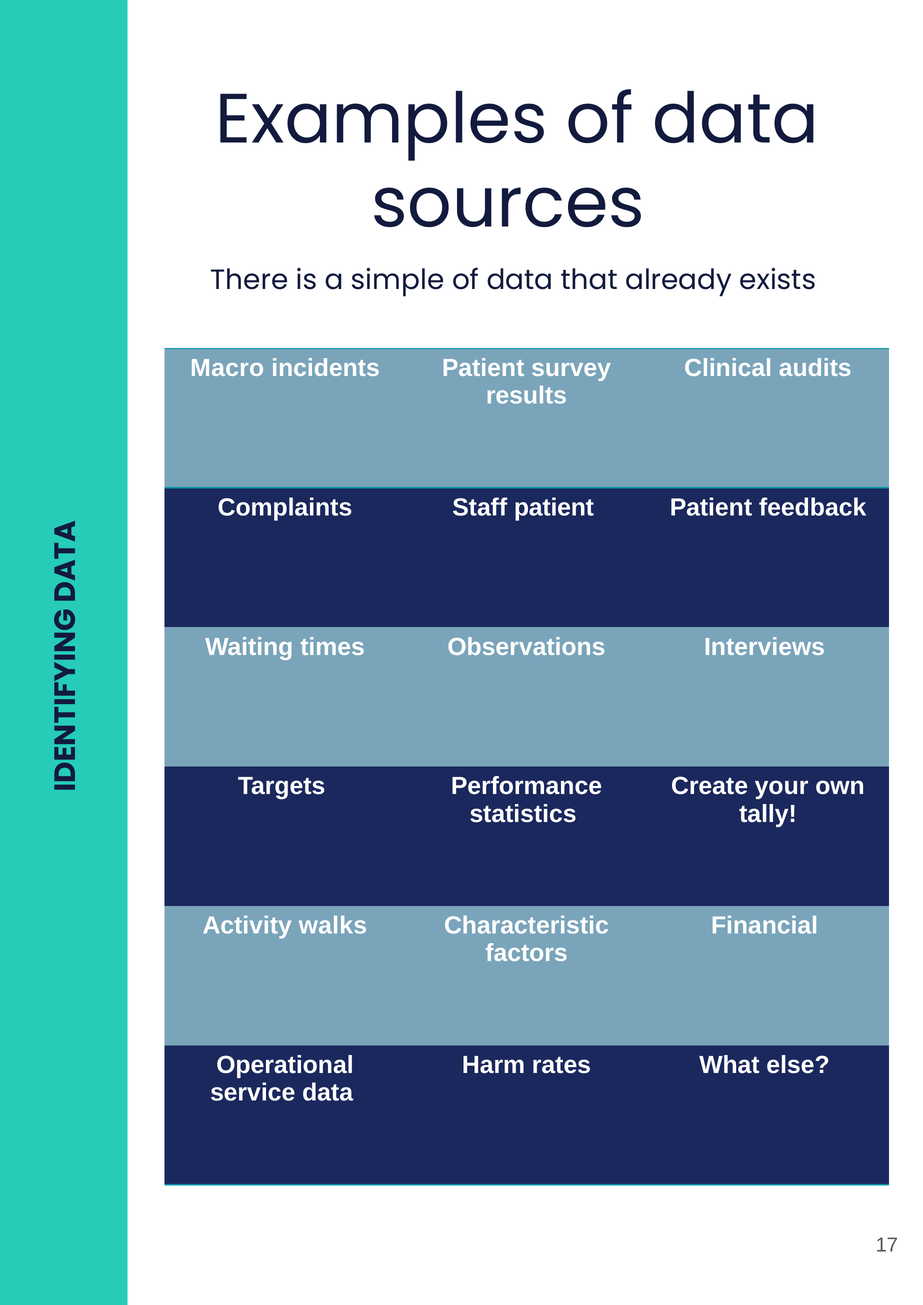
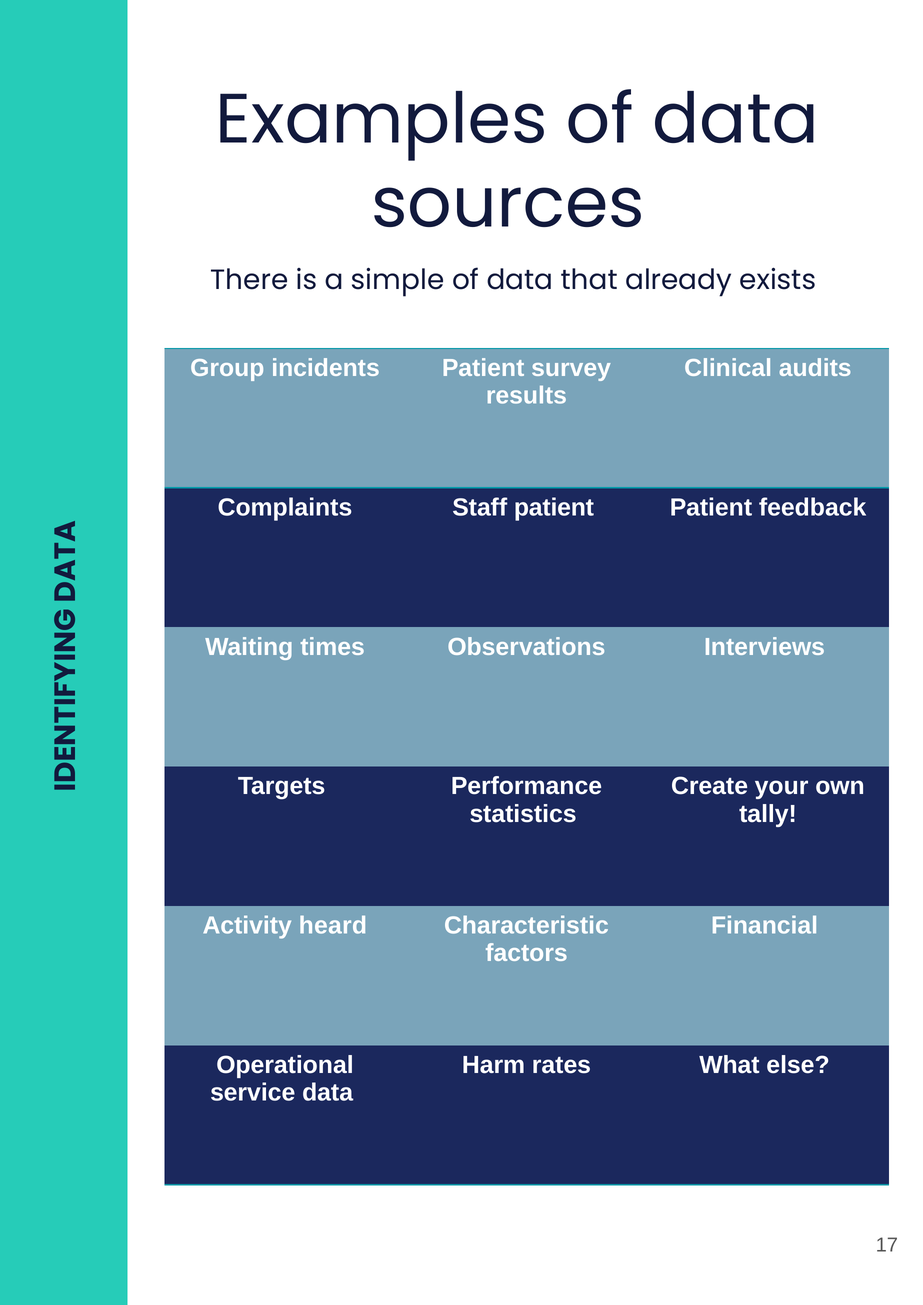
Macro: Macro -> Group (227, 368)
walks: walks -> heard (333, 926)
